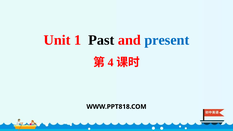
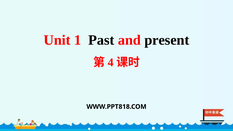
present colour: blue -> black (167, 40)
